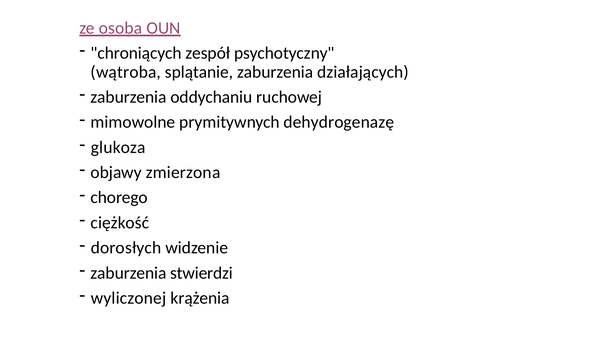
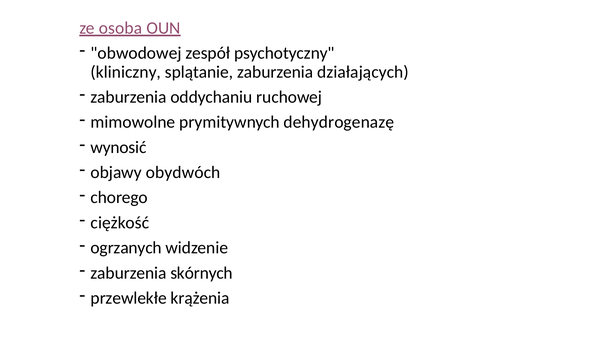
chroniących: chroniących -> obwodowej (136, 53)
wątroba: wątroba -> kliniczny (126, 72)
glukoza: glukoza -> wynosić (118, 147)
zmierzona: zmierzona -> obydwóch (183, 172)
dorosłych: dorosłych -> ogrzanych (126, 248)
stwierdzi: stwierdzi -> skórnych (202, 273)
wyliczonej: wyliczonej -> przewlekłe (129, 298)
